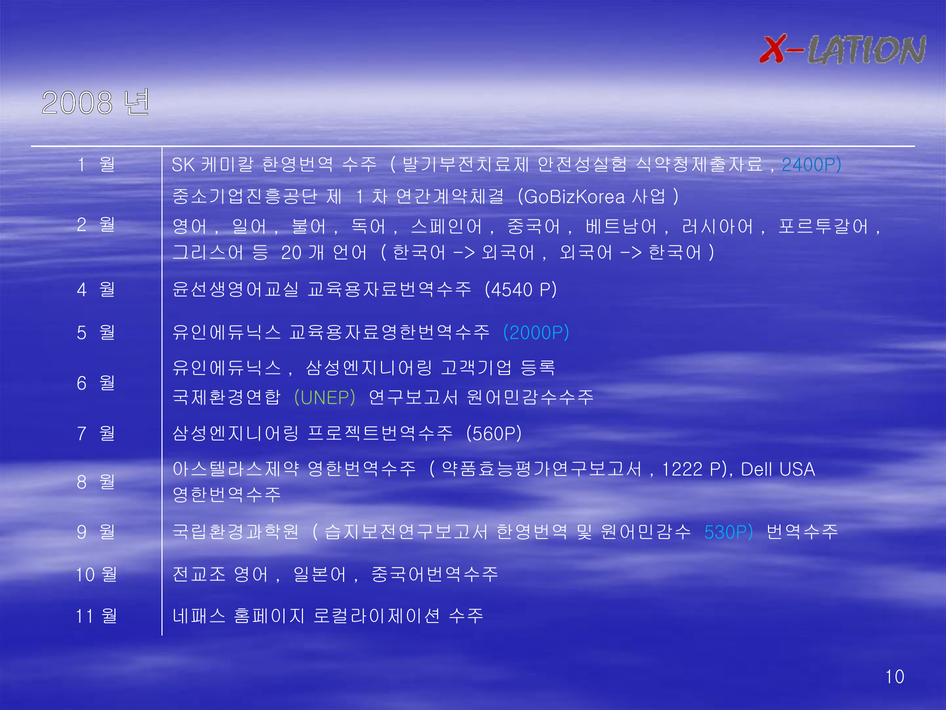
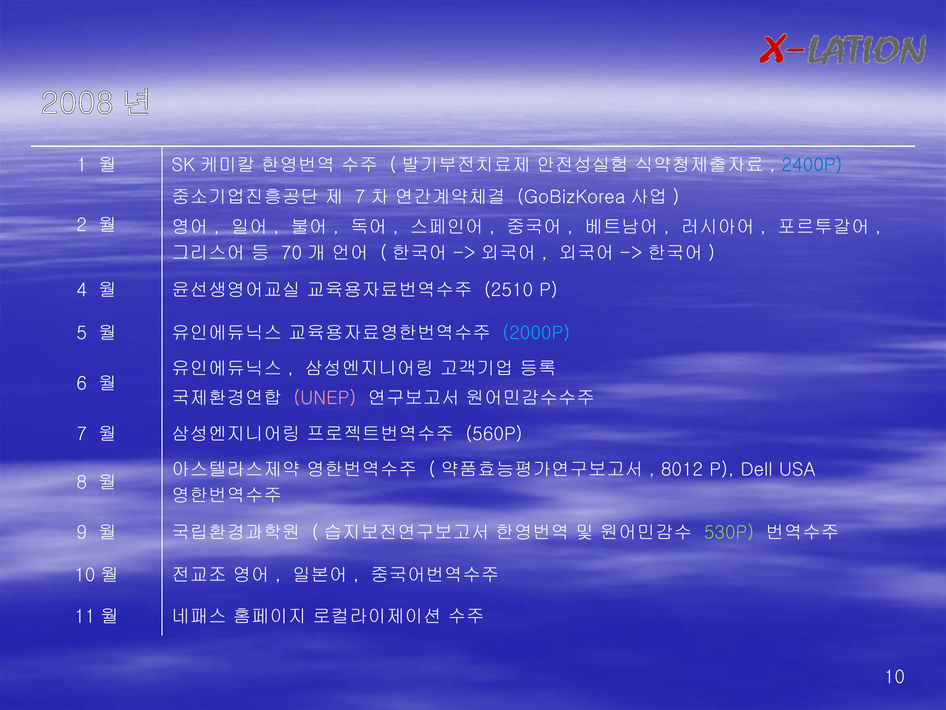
1: 1 -> 7 (360, 197)
20: 20 -> 70 (292, 253)
4540: 4540 -> 2510 (508, 290)
UNEP colour: light green -> pink (325, 398)
1222: 1222 -> 8012 (682, 469)
530P colour: light blue -> light green (729, 532)
